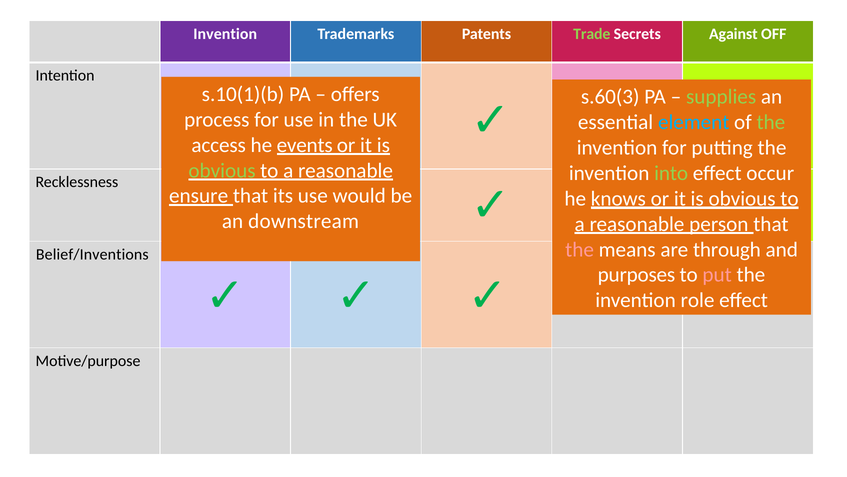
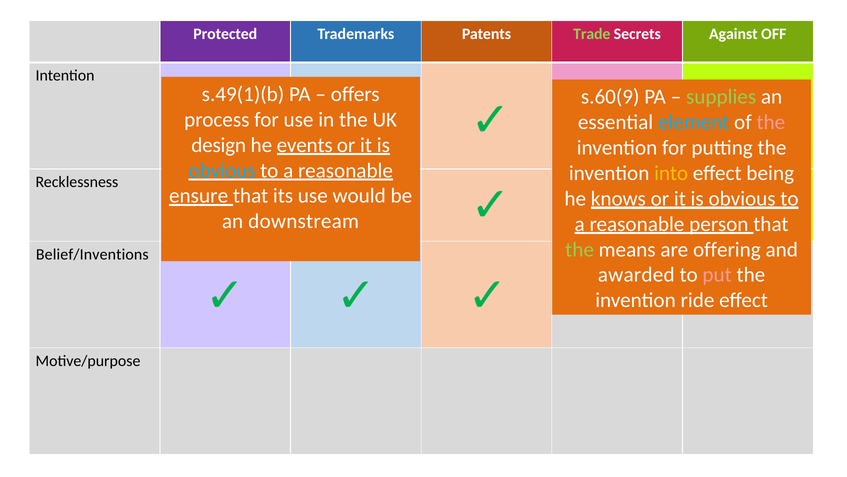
Invention: Invention -> Protected (225, 34)
s.10(1)(b: s.10(1)(b -> s.49(1)(b (243, 94)
s.60(3: s.60(3 -> s.60(9 (610, 97)
the colour: light green -> pink (771, 122)
access: access -> design (219, 145)
obvious colour: light green -> light blue (222, 170)
into colour: light green -> yellow (671, 173)
occur: occur -> being (770, 173)
the colour: pink -> light green (580, 249)
through: through -> offering (727, 249)
purposes: purposes -> awarded (636, 275)
role: role -> ride (697, 300)
